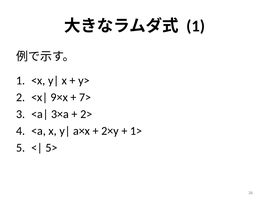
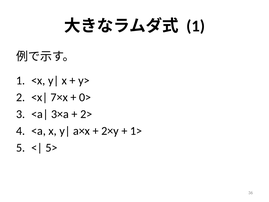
9×x: 9×x -> 7×x (59, 97)
7>: 7> -> 0> (85, 97)
